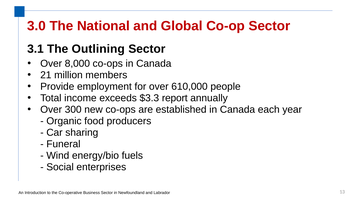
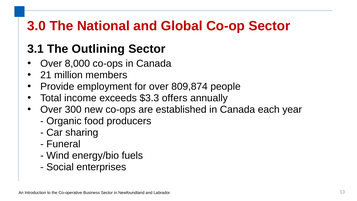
610,000: 610,000 -> 809,874 (190, 87)
report: report -> offers (175, 98)
